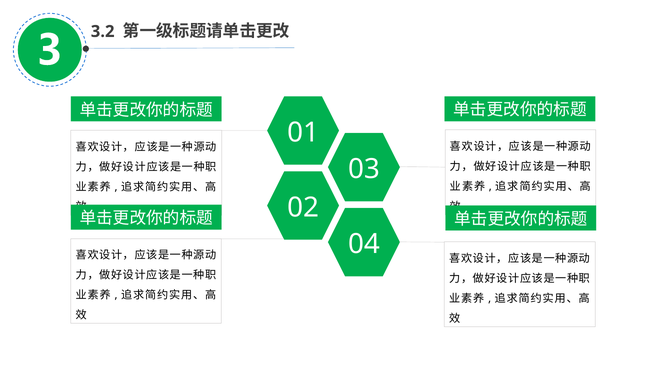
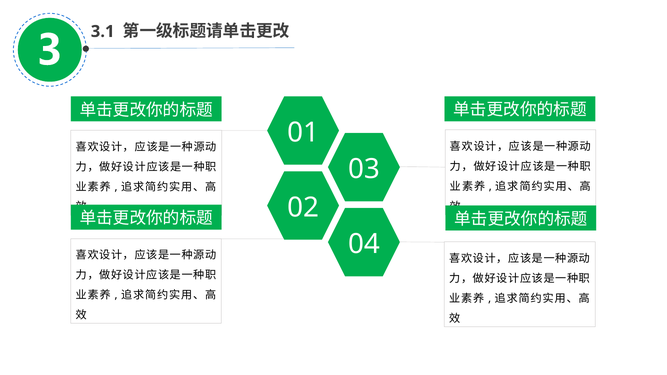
3.2: 3.2 -> 3.1 (103, 31)
